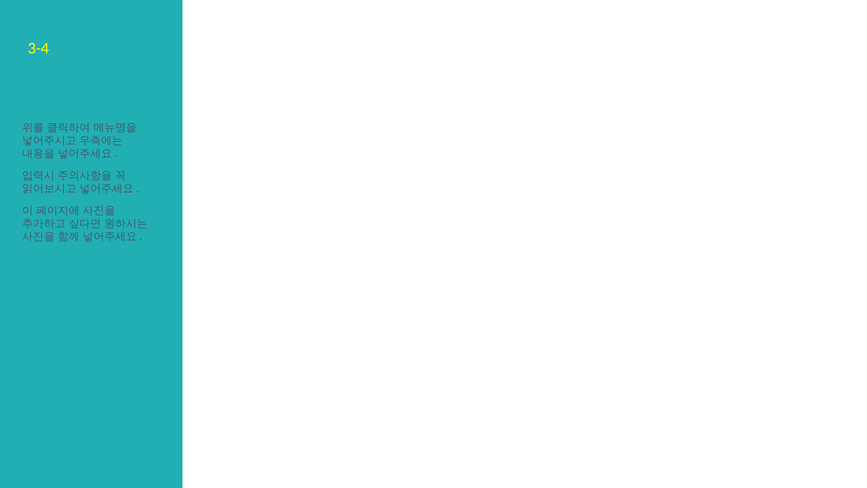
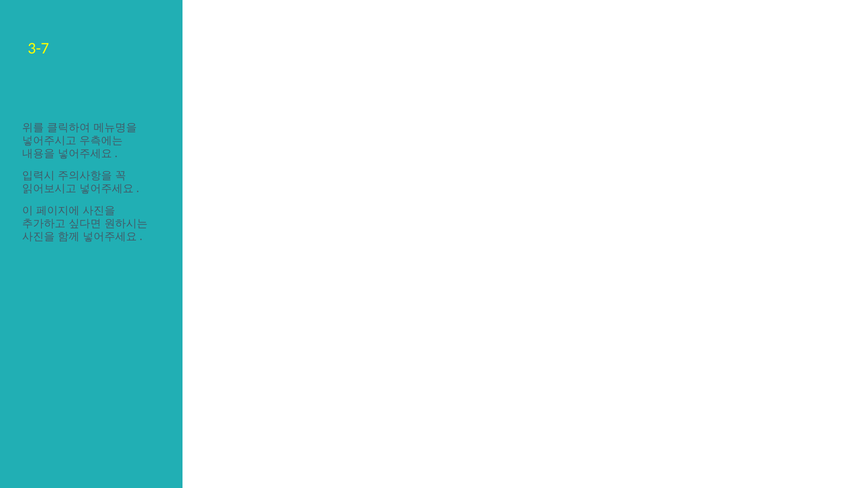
3-4: 3-4 -> 3-7 (38, 48)
